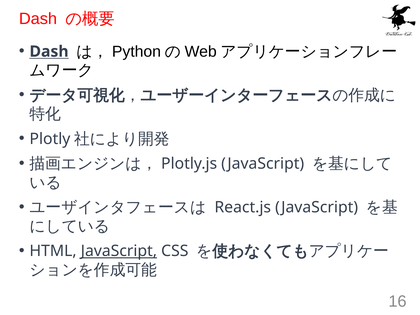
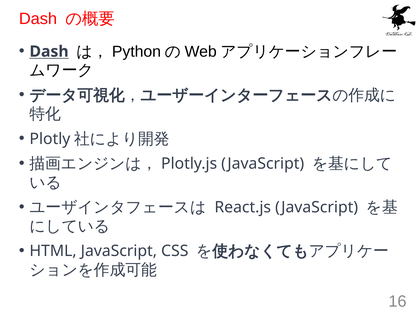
JavaScript underline: present -> none (119, 251)
